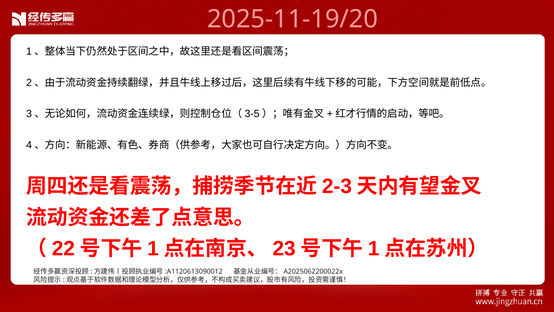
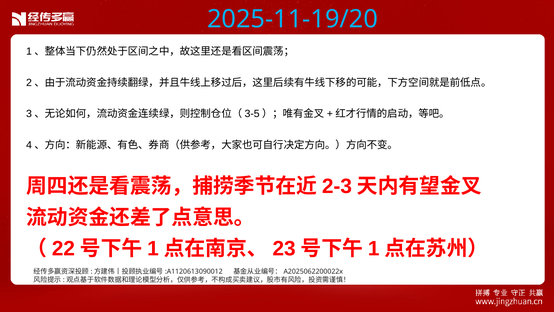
2025-11-19/20 colour: pink -> light blue (293, 19)
